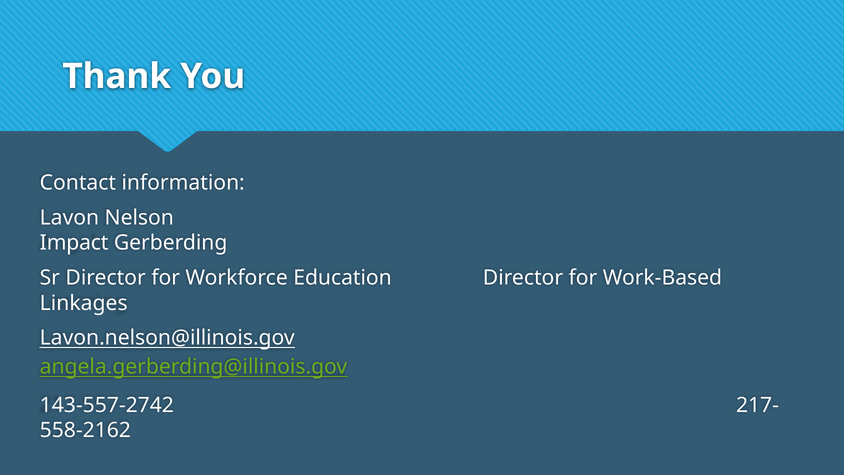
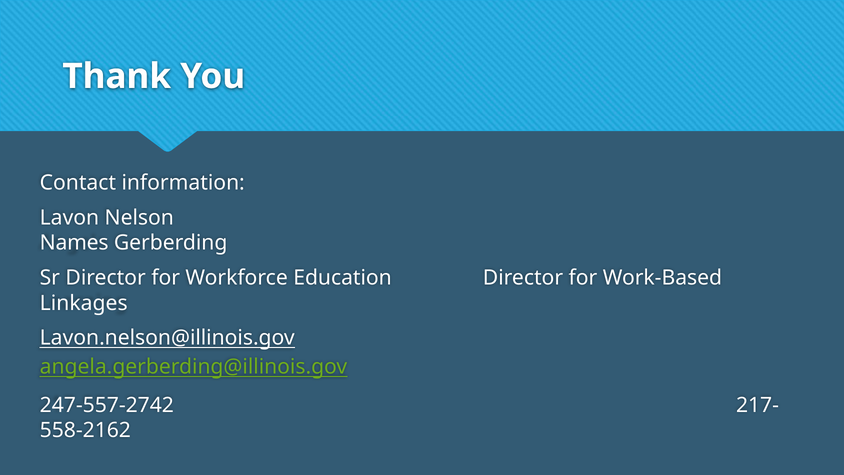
Impact: Impact -> Names (74, 243)
143-557-2742: 143-557-2742 -> 247-557-2742 (107, 405)
